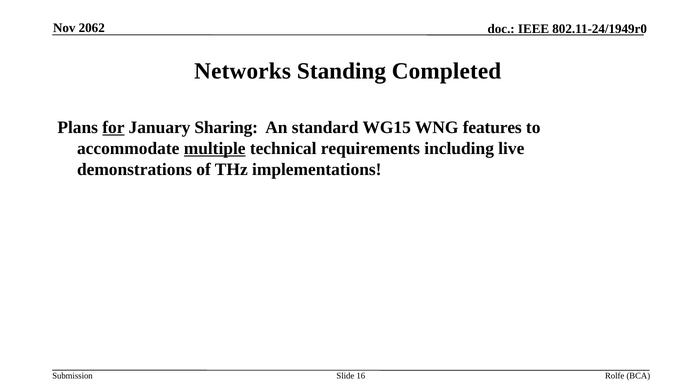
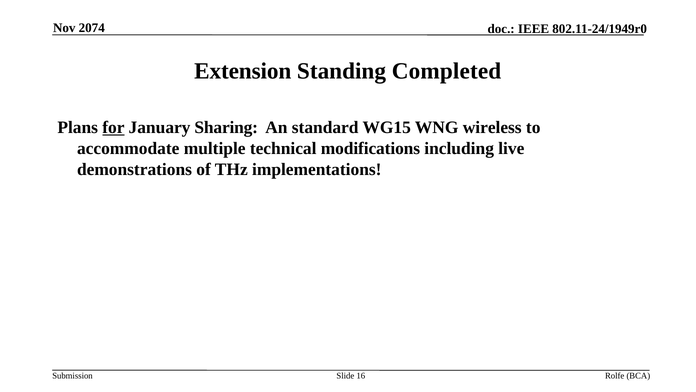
2062: 2062 -> 2074 (92, 28)
Networks: Networks -> Extension (243, 71)
features: features -> wireless (492, 127)
multiple underline: present -> none (215, 148)
requirements: requirements -> modifications (370, 148)
